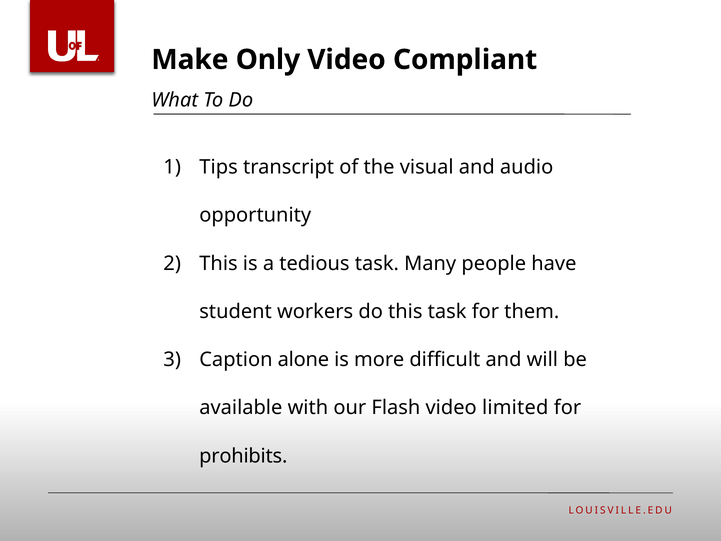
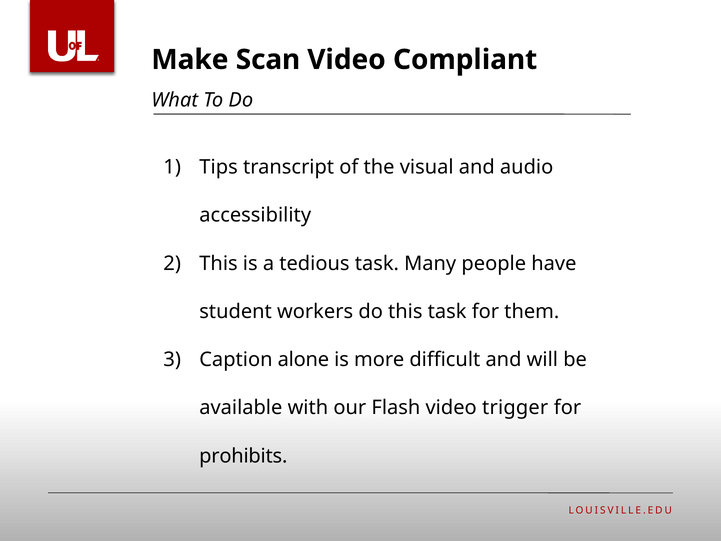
Only: Only -> Scan (268, 60)
opportunity: opportunity -> accessibility (255, 215)
limited: limited -> trigger (515, 408)
